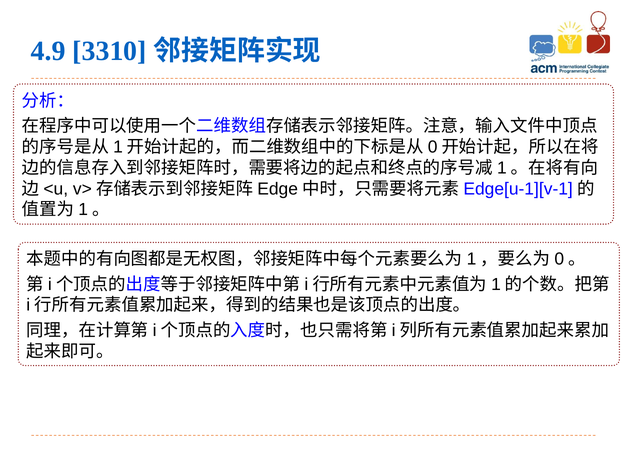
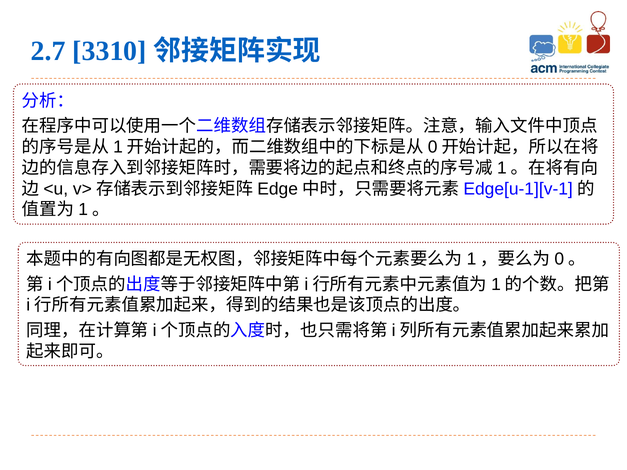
4.9: 4.9 -> 2.7 (48, 51)
